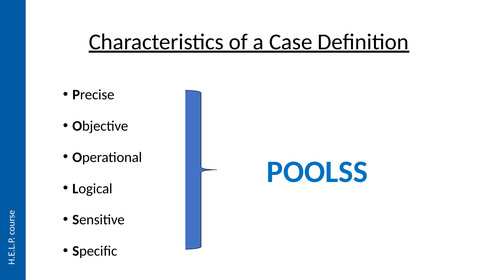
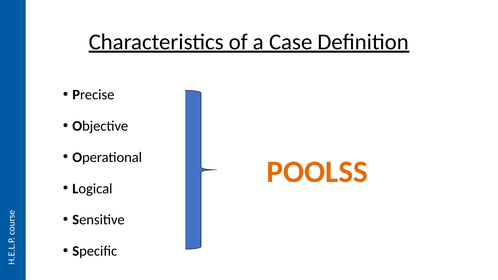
POOLSS colour: blue -> orange (317, 172)
